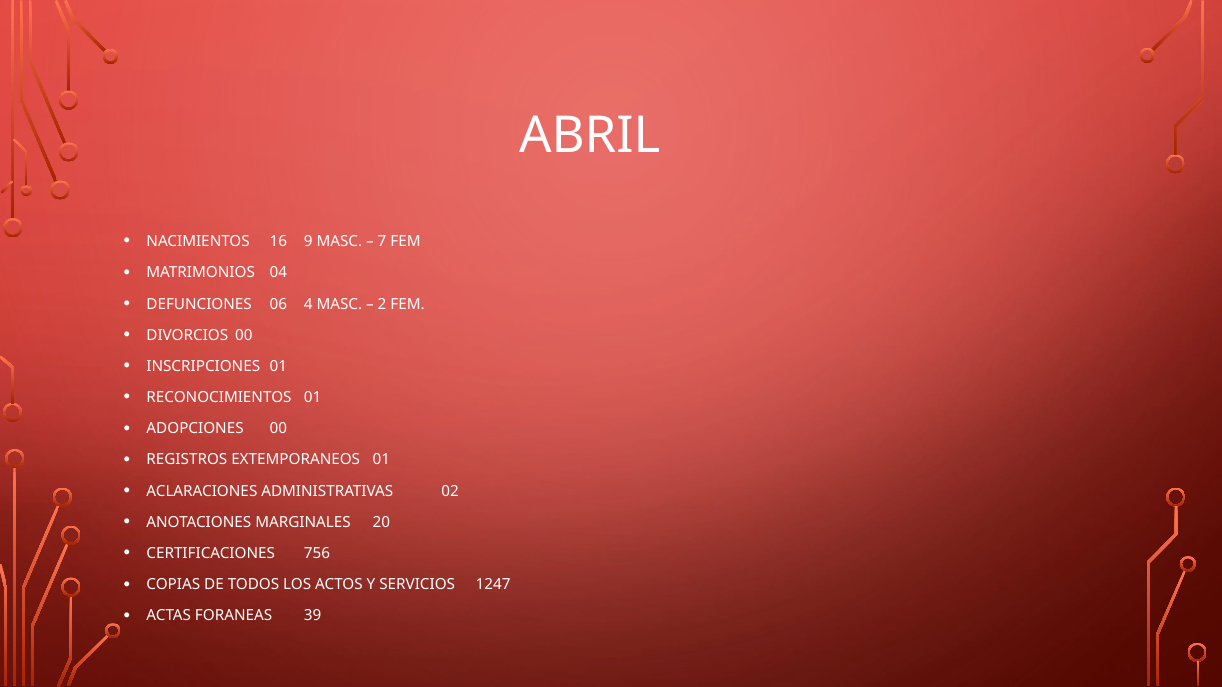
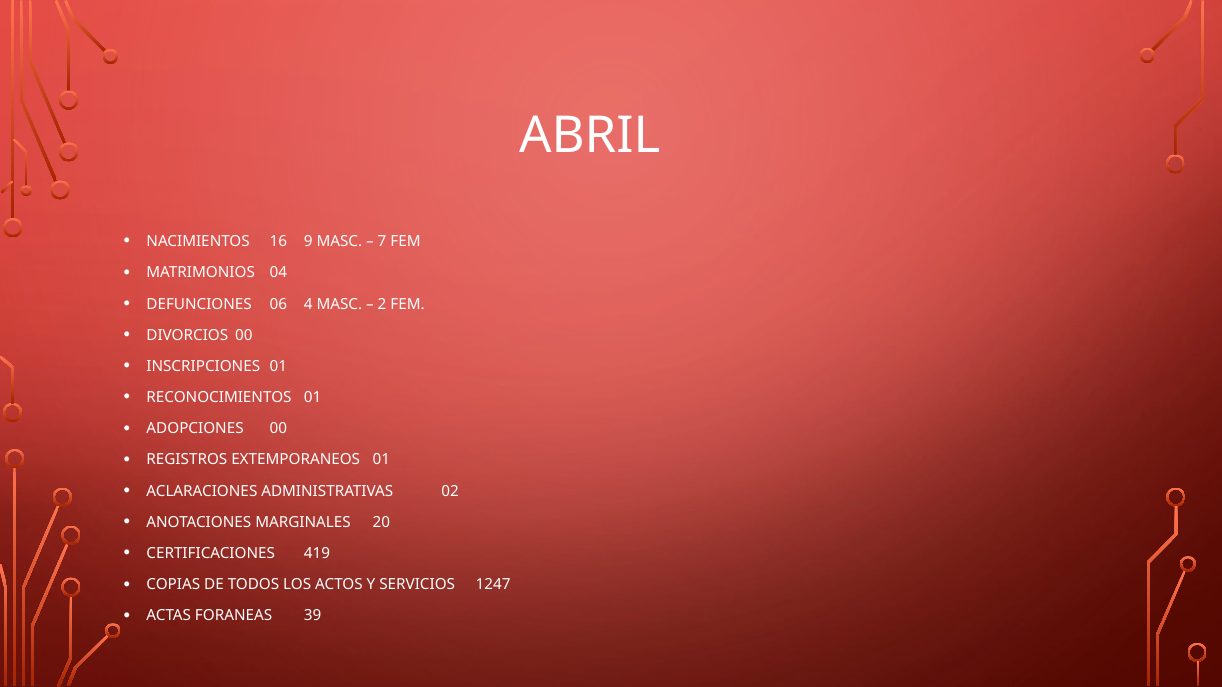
756: 756 -> 419 (317, 554)
